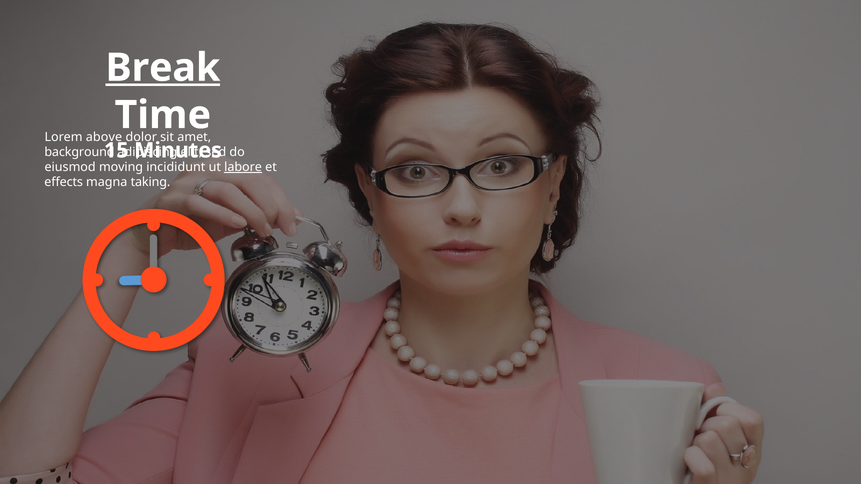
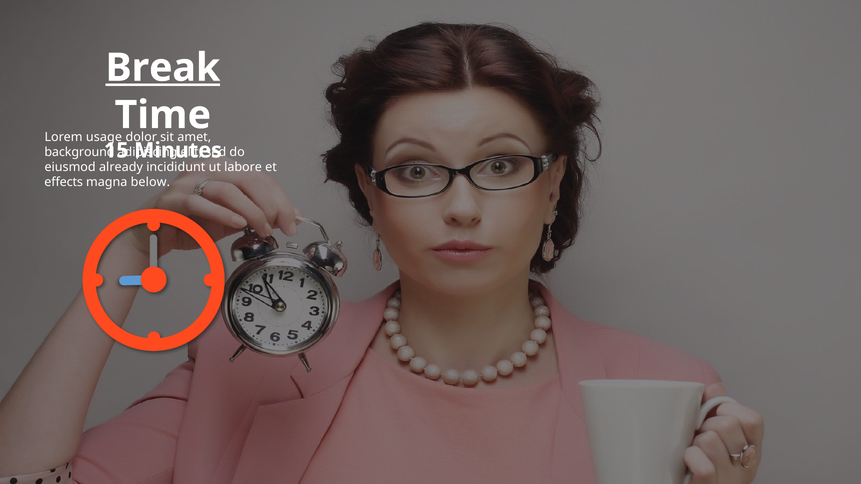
above: above -> usage (104, 137)
moving: moving -> already (121, 167)
labore underline: present -> none (243, 167)
taking: taking -> below (150, 182)
